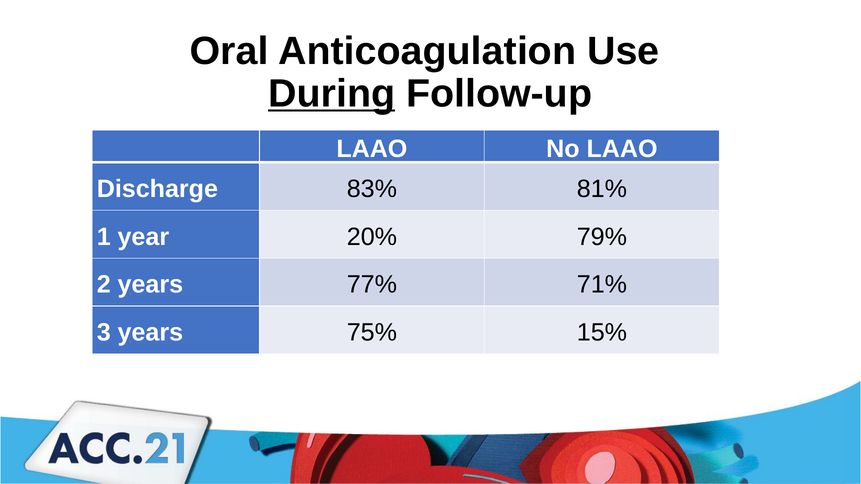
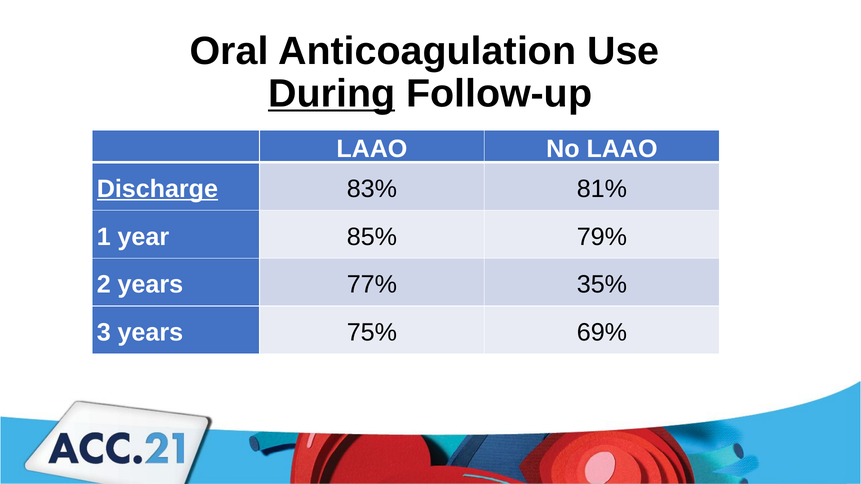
Discharge underline: none -> present (157, 189)
20%: 20% -> 85% (372, 237)
71%: 71% -> 35% (602, 285)
15%: 15% -> 69% (602, 333)
